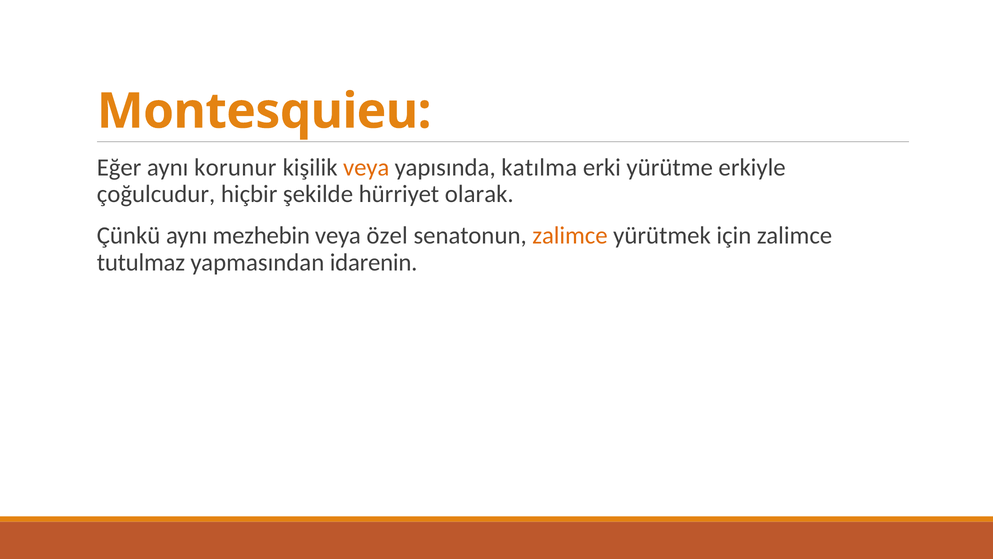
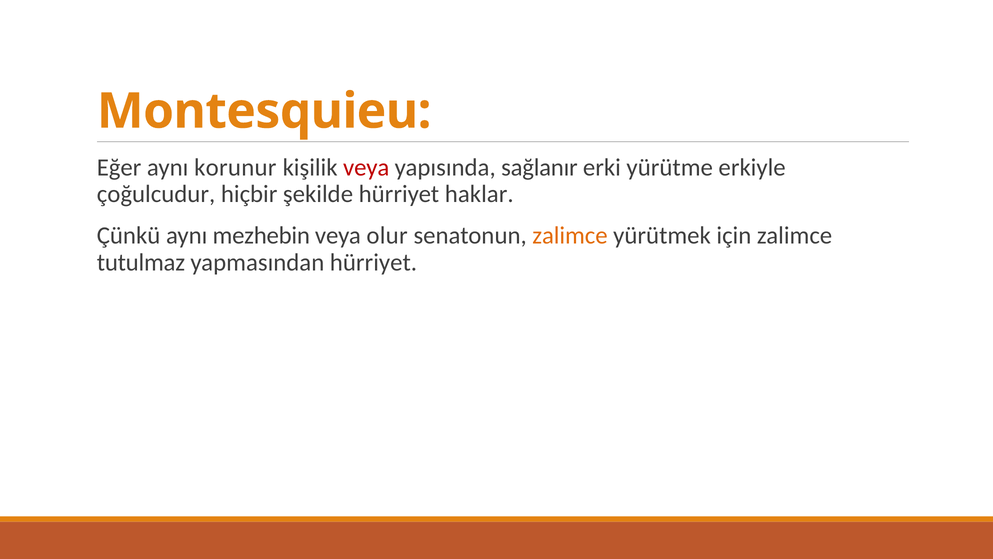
veya colour: orange -> red (366, 167)
katılma: katılma -> sağlanır (539, 167)
olarak: olarak -> haklar (479, 194)
özel: özel -> olur (387, 235)
yapmasından idarenin: idarenin -> hürriyet (373, 262)
